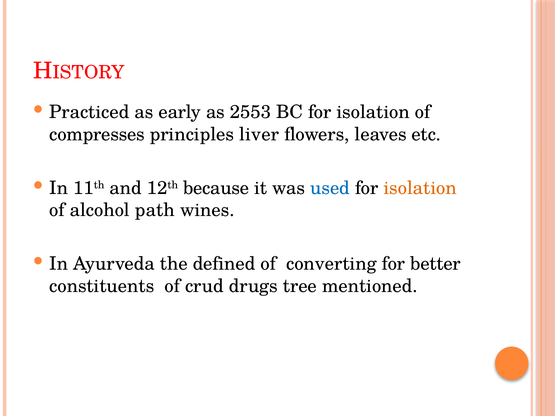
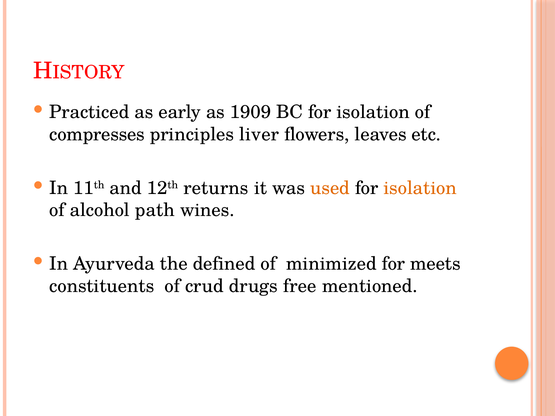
2553: 2553 -> 1909 (251, 112)
because: because -> returns (216, 188)
used colour: blue -> orange (330, 188)
converting: converting -> minimized (331, 264)
better: better -> meets (435, 264)
tree: tree -> free (300, 286)
